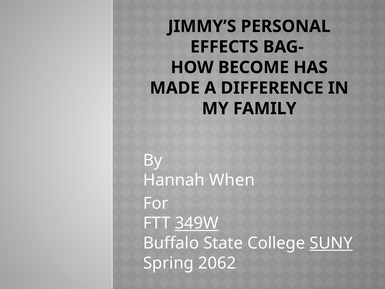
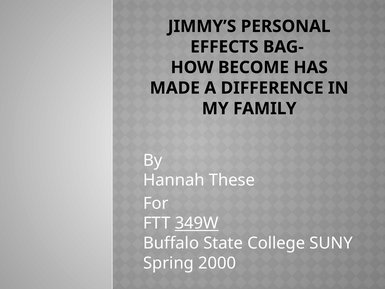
When: When -> These (232, 180)
SUNY underline: present -> none (331, 243)
2062: 2062 -> 2000 (217, 263)
